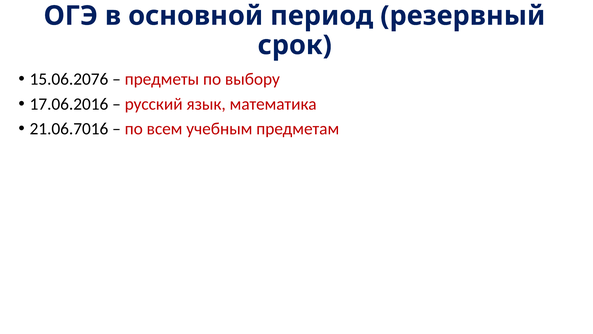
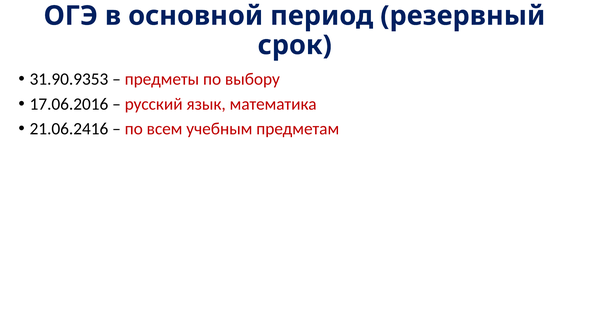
15.06.2076: 15.06.2076 -> 31.90.9353 (69, 79)
21.06.7016: 21.06.7016 -> 21.06.2416 (69, 129)
